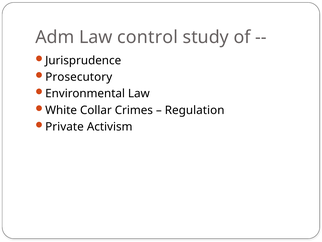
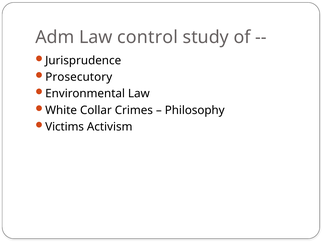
Regulation: Regulation -> Philosophy (195, 110)
Private: Private -> Victims (65, 127)
